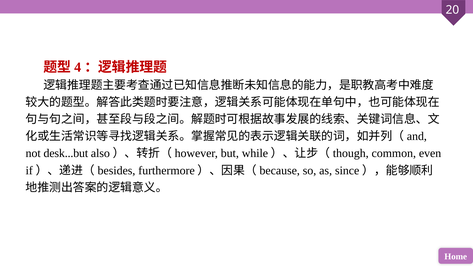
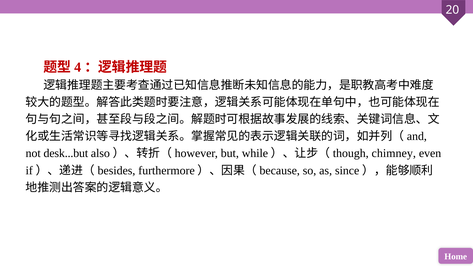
common: common -> chimney (394, 153)
